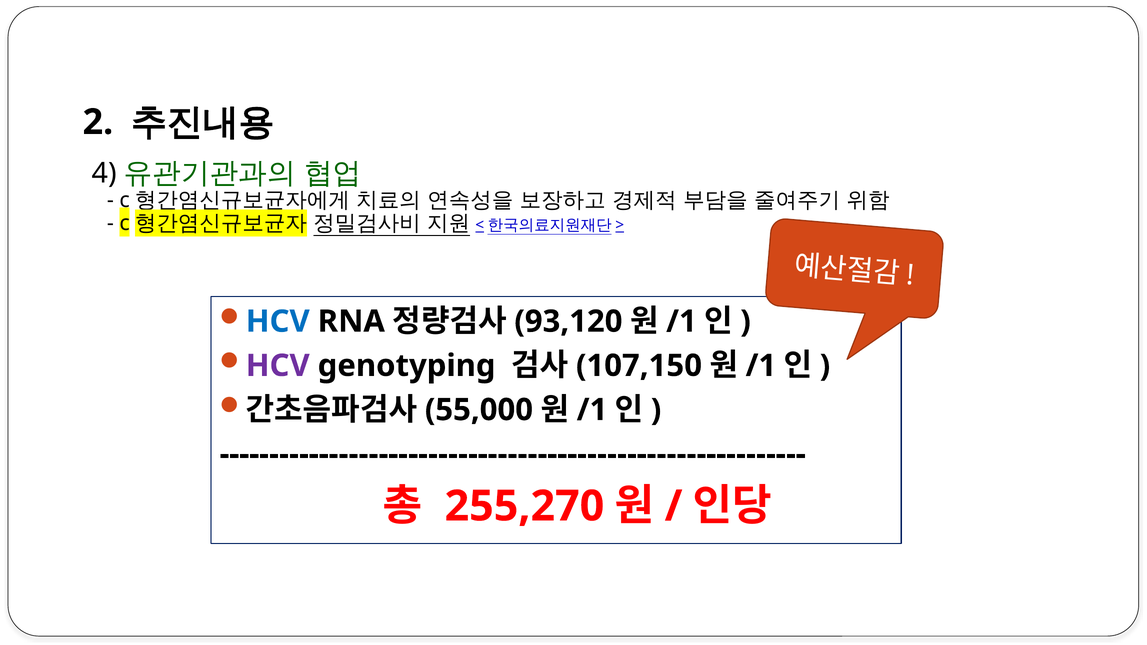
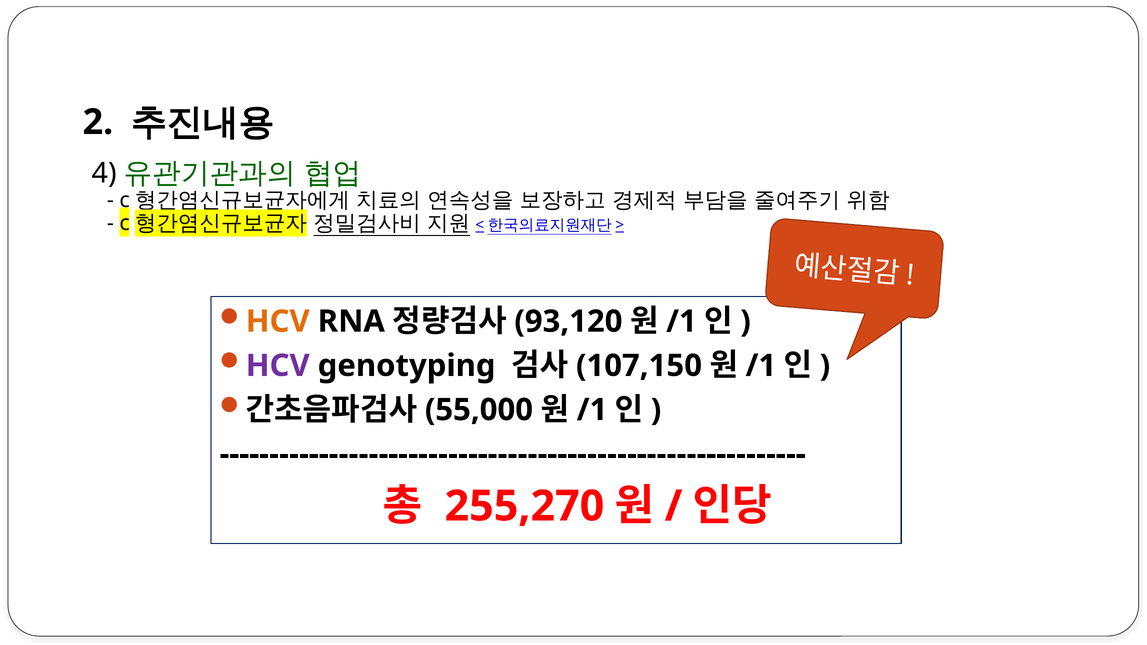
HCV colour: blue -> orange (278, 322)
